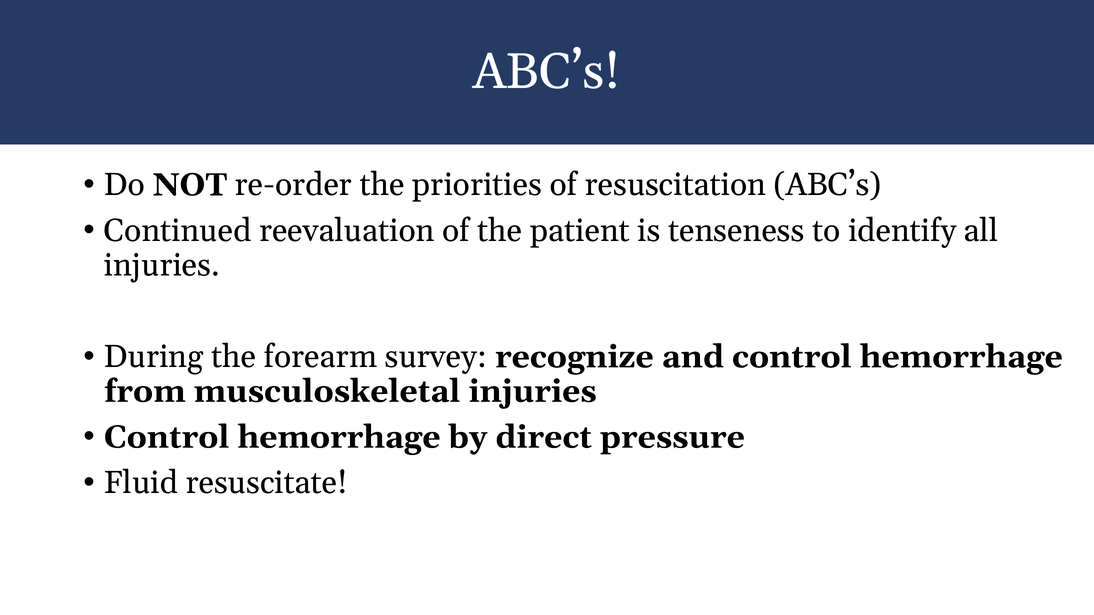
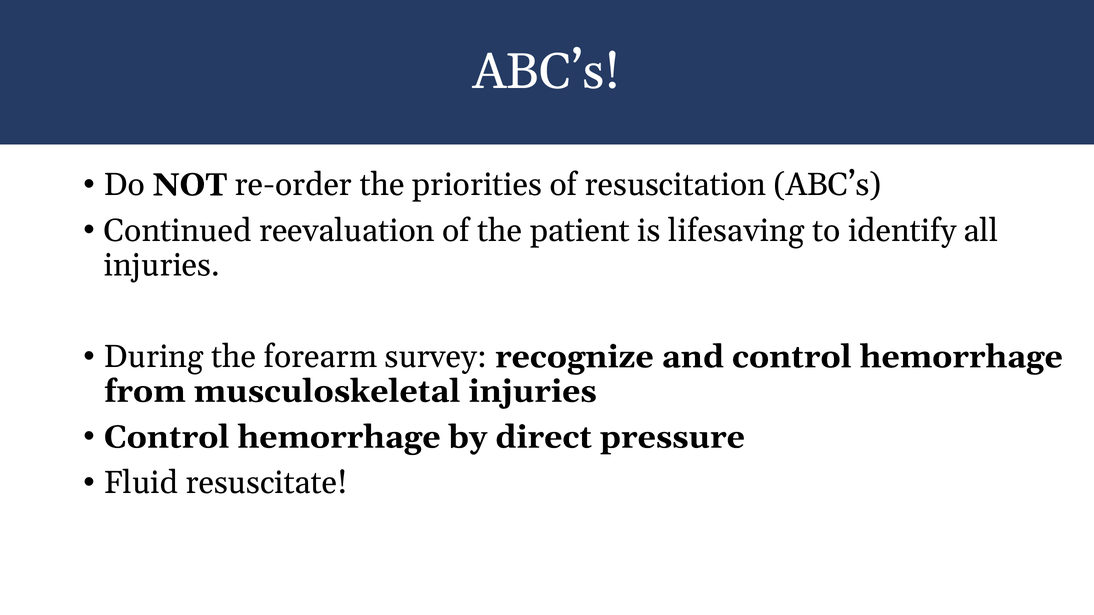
tenseness: tenseness -> lifesaving (736, 231)
